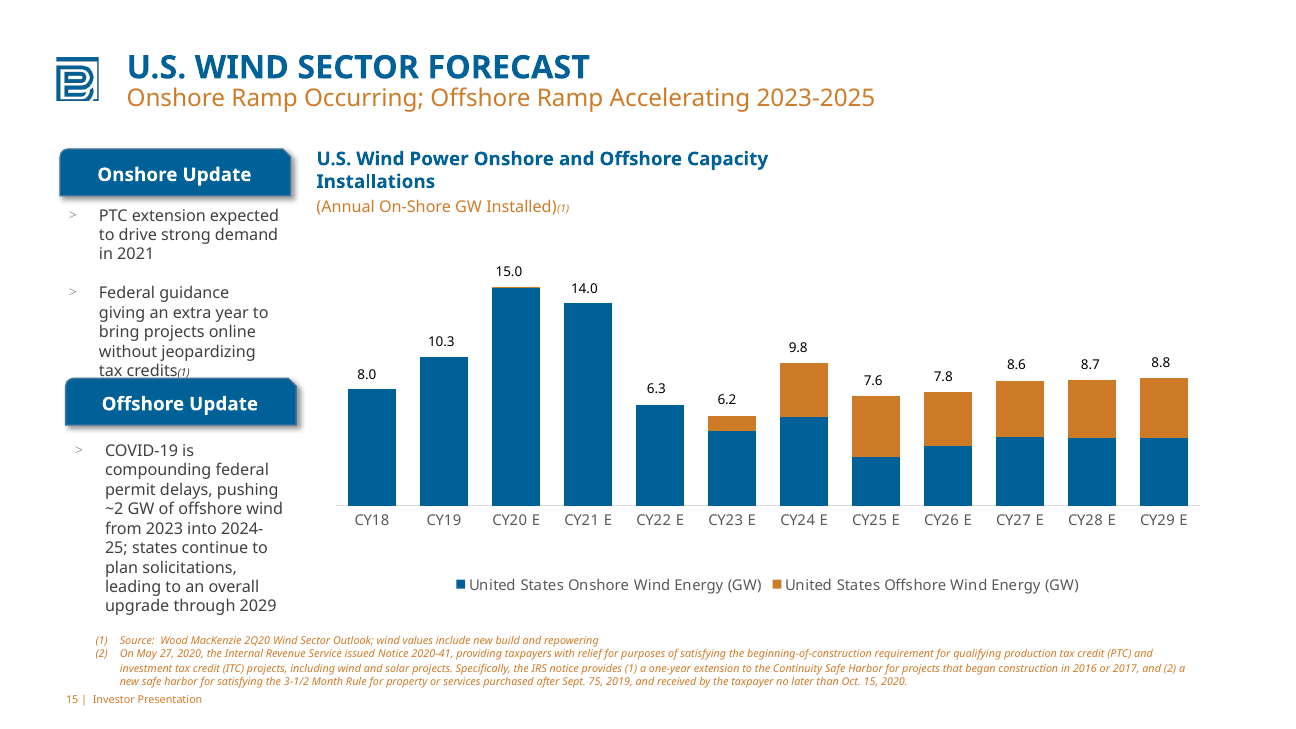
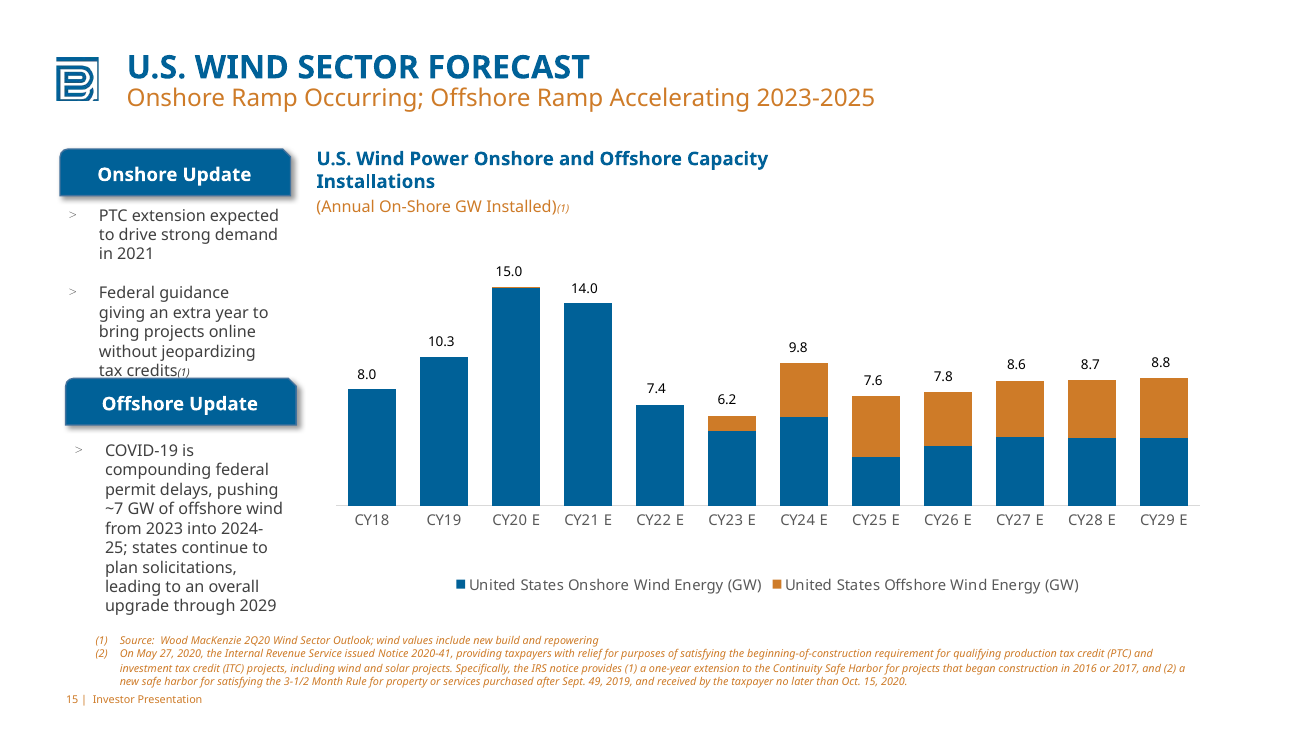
6.3: 6.3 -> 7.4 (656, 389)
~2: ~2 -> ~7 (114, 509)
75: 75 -> 49 (596, 682)
